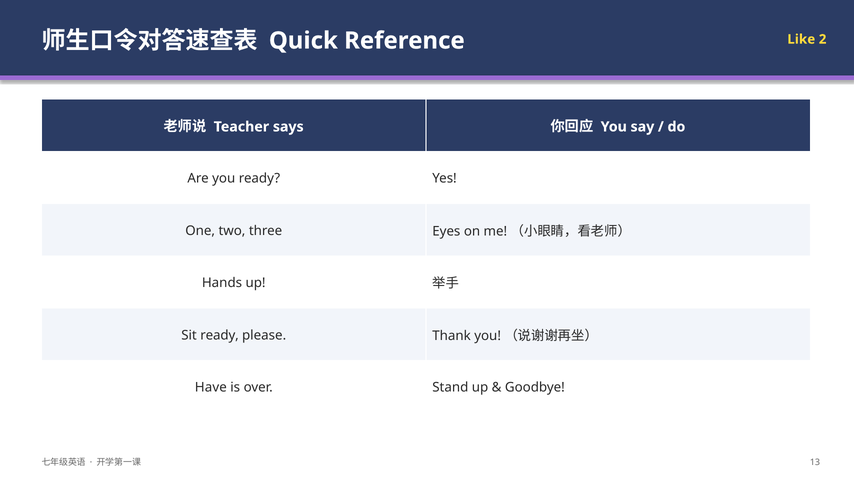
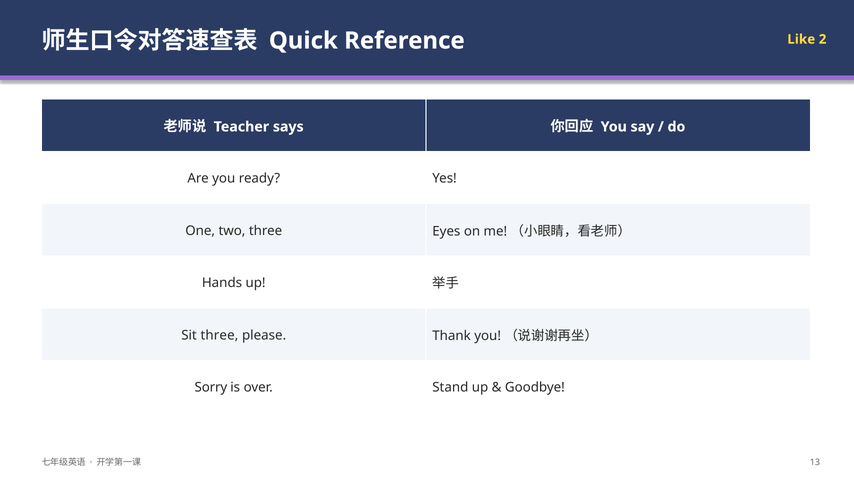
Sit ready: ready -> three (219, 335)
Have: Have -> Sorry (211, 388)
